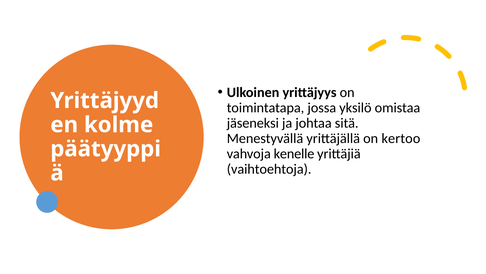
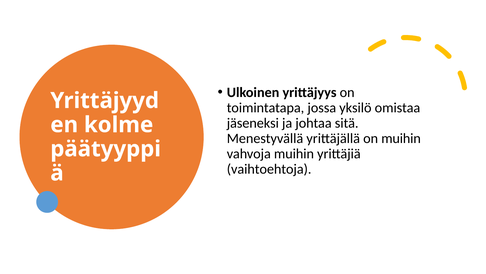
on kertoo: kertoo -> muihin (401, 138)
vahvoja kenelle: kenelle -> muihin (294, 153)
